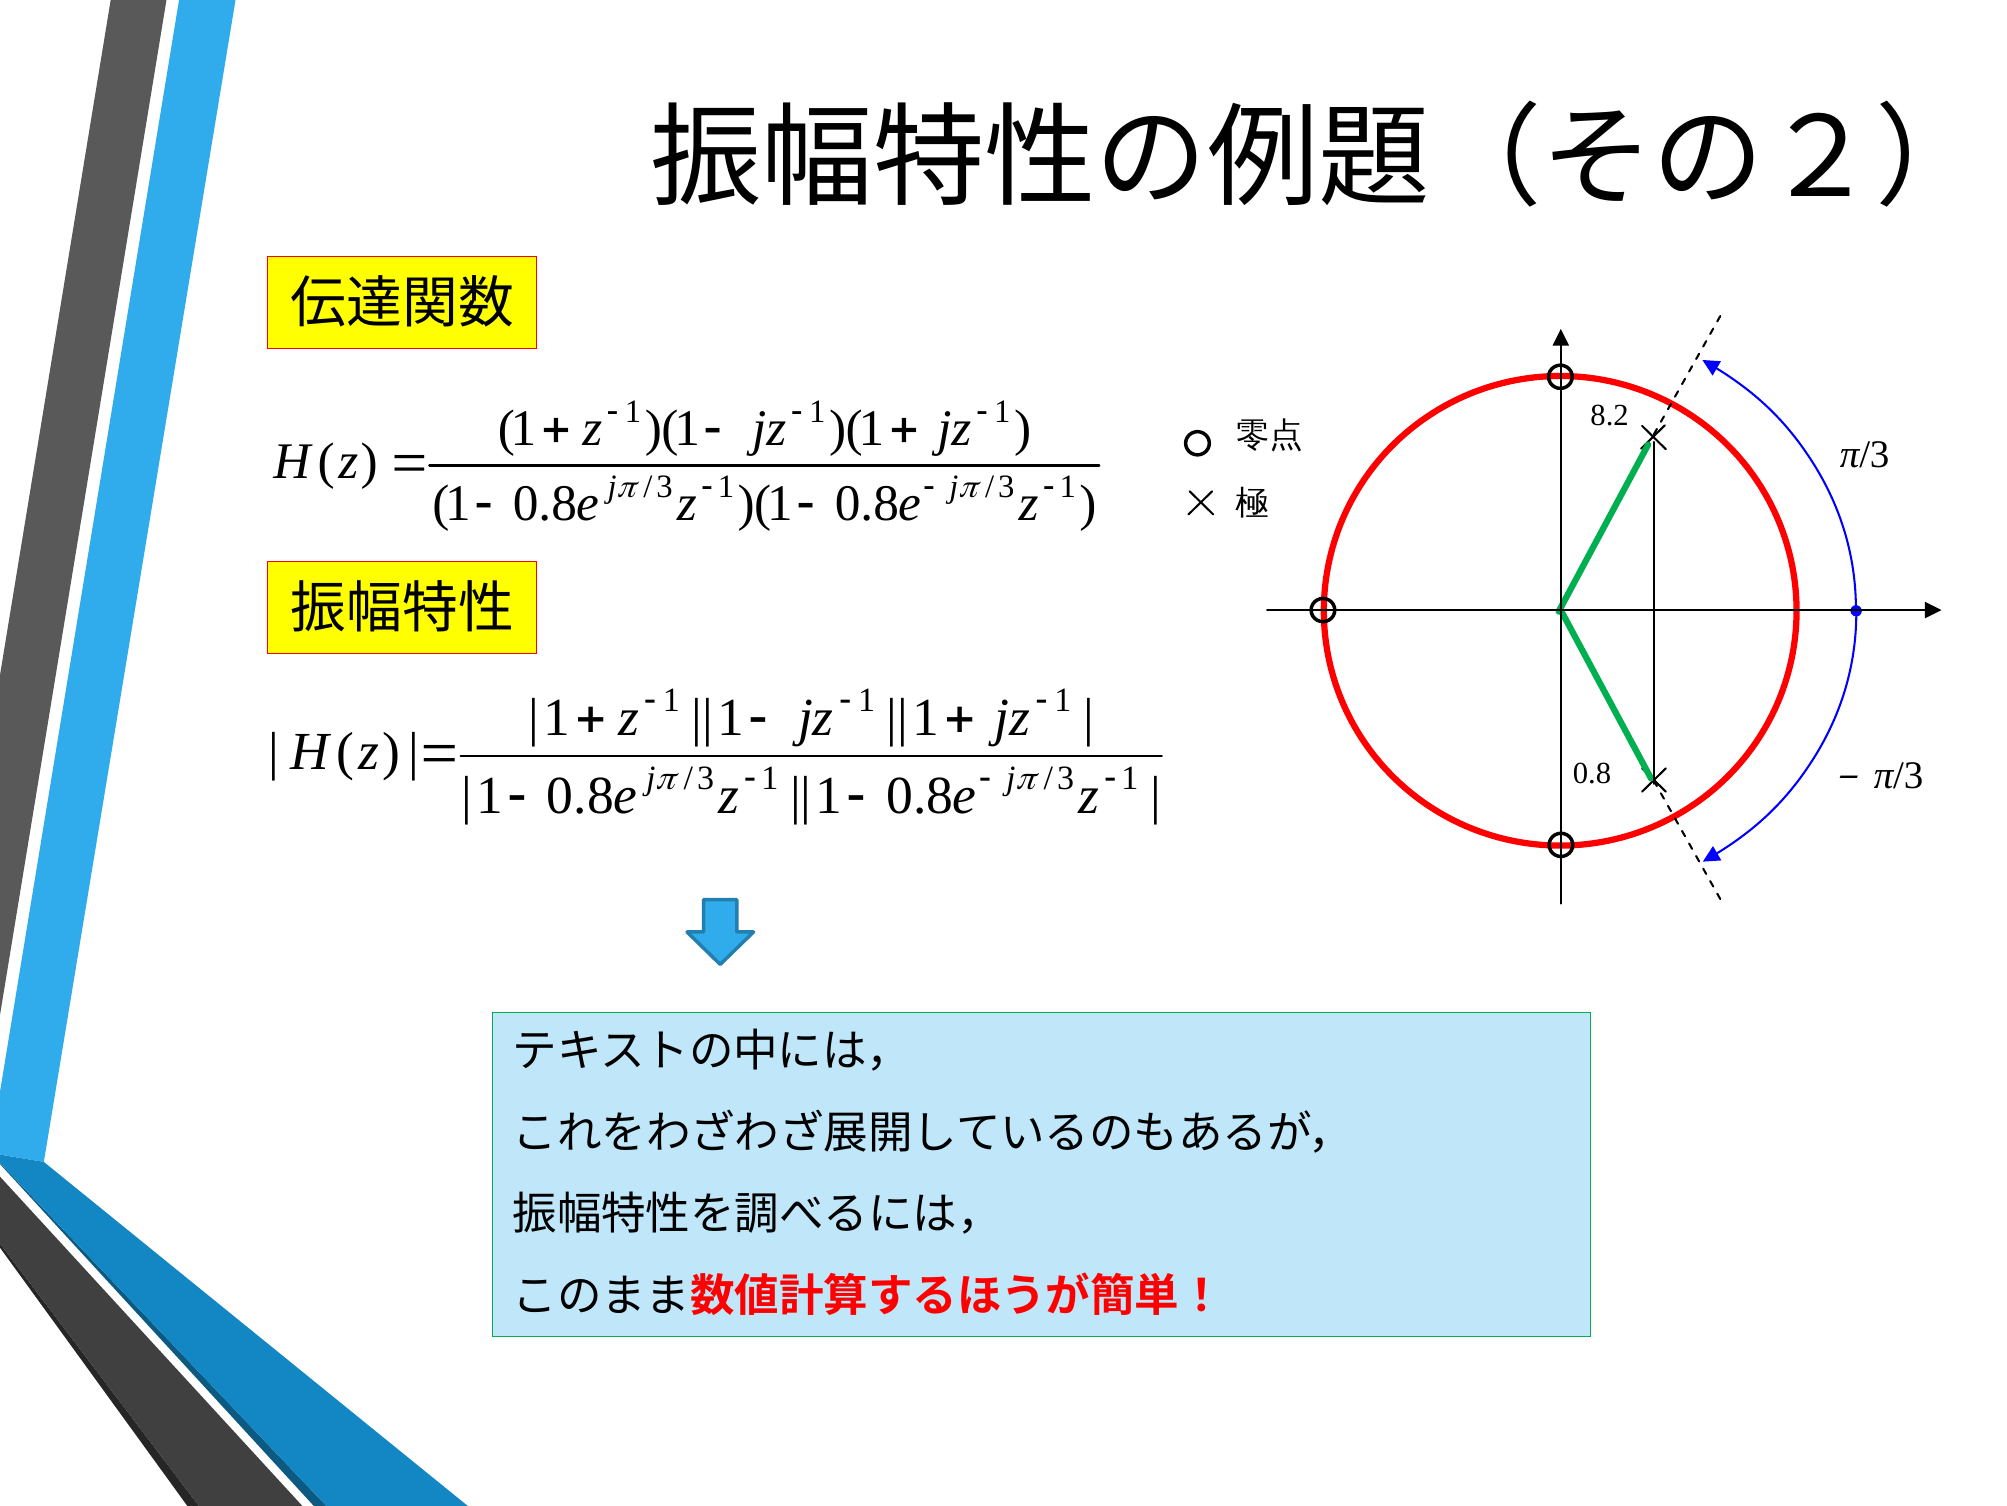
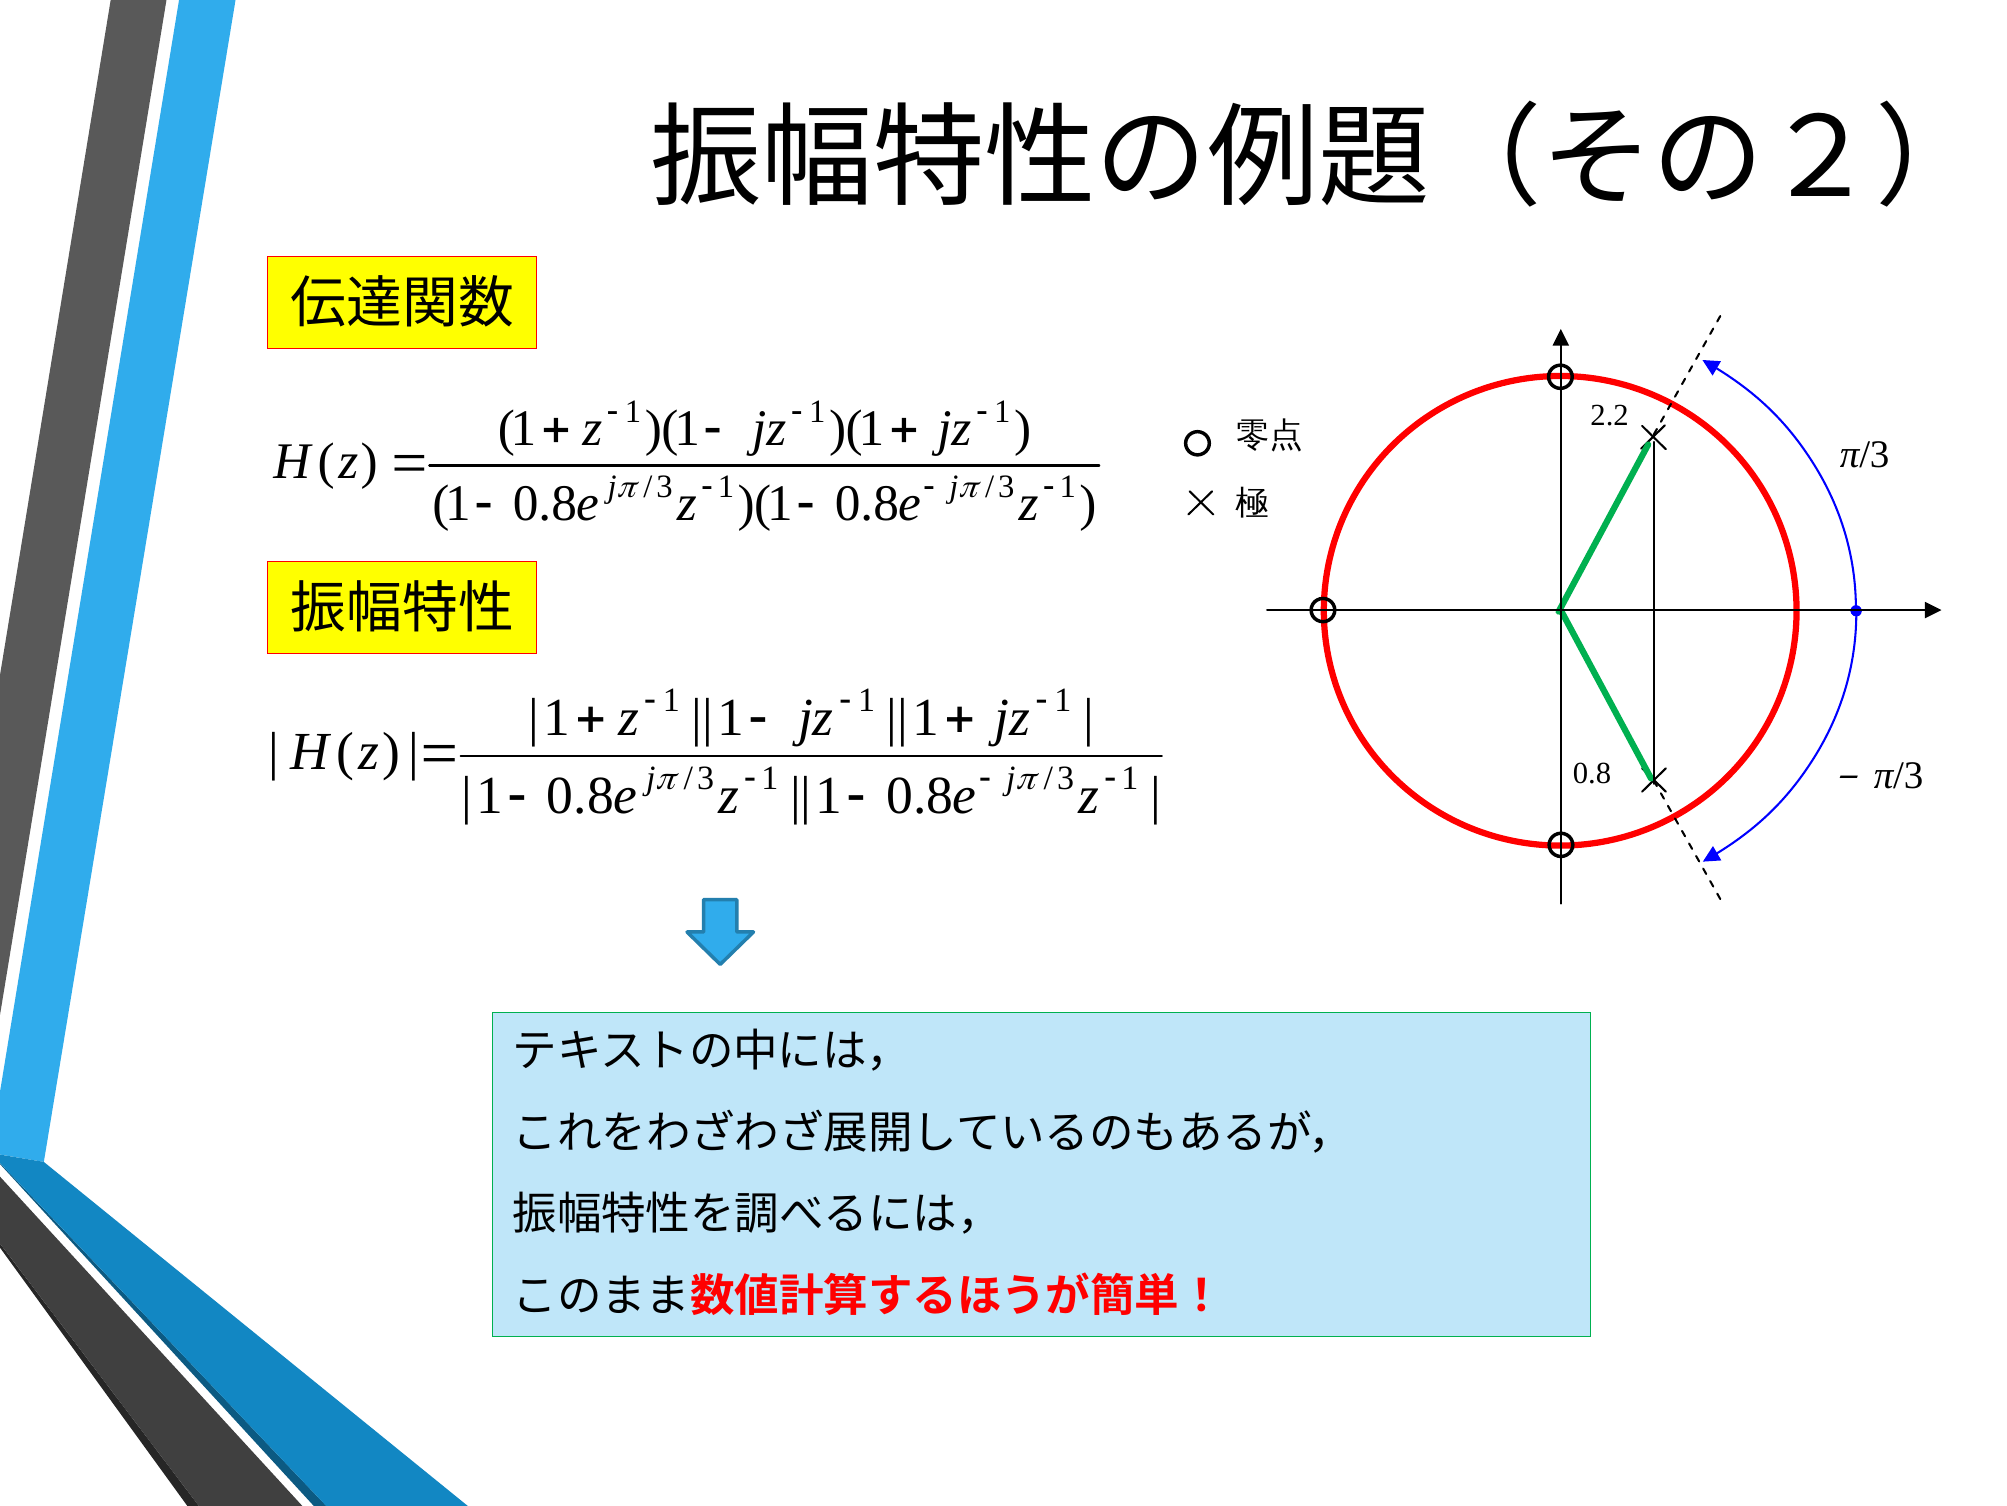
8.2: 8.2 -> 2.2 (1610, 415)
